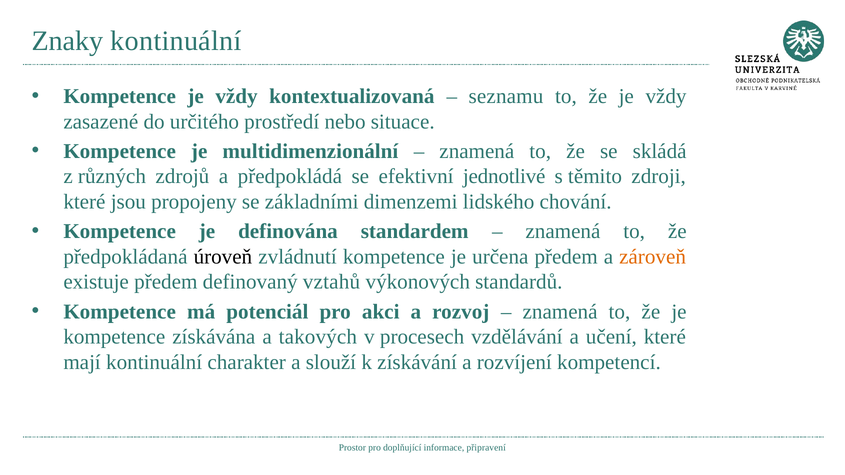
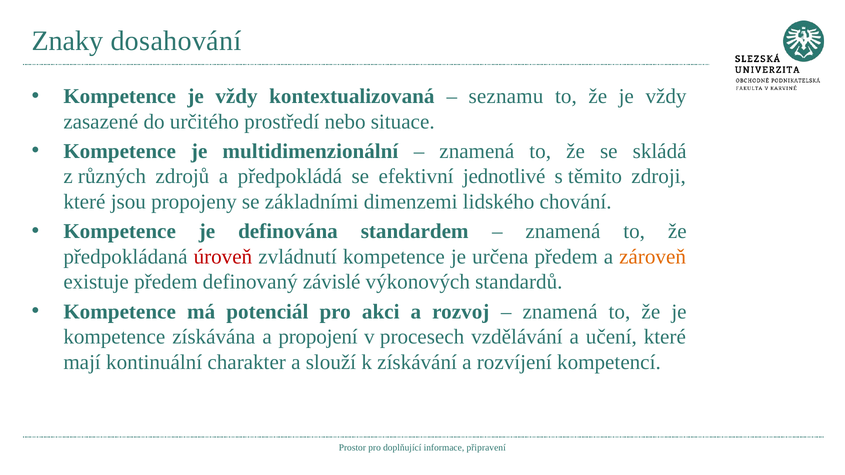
Znaky kontinuální: kontinuální -> dosahování (176, 41)
úroveň colour: black -> red (223, 257)
vztahů: vztahů -> závislé (332, 282)
takových: takových -> propojení (318, 337)
